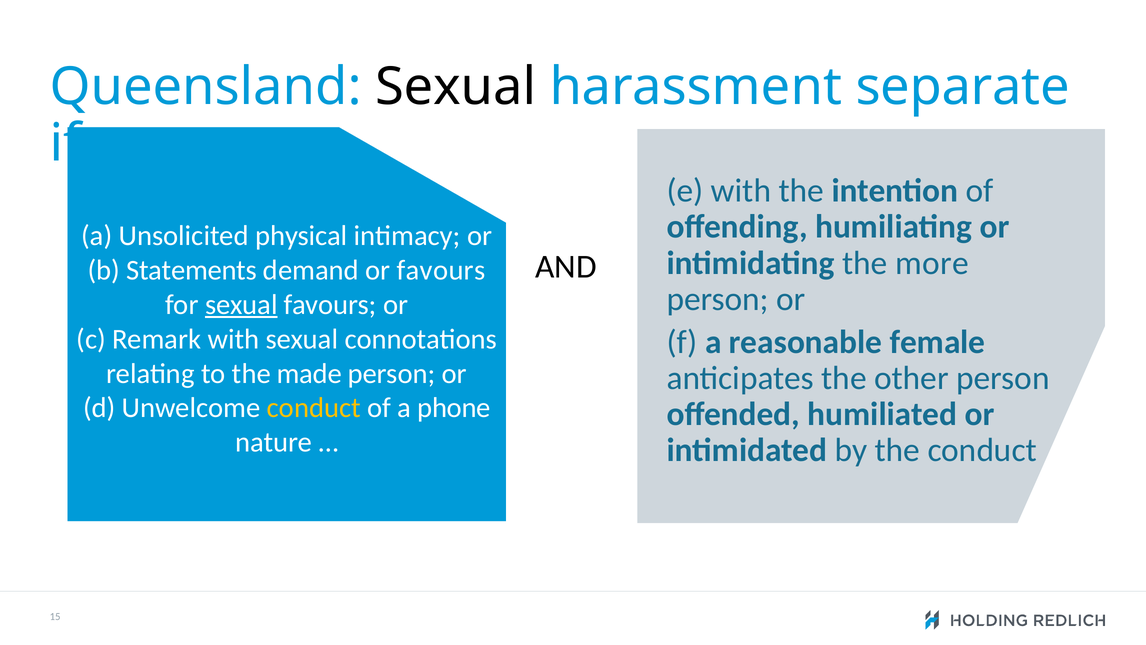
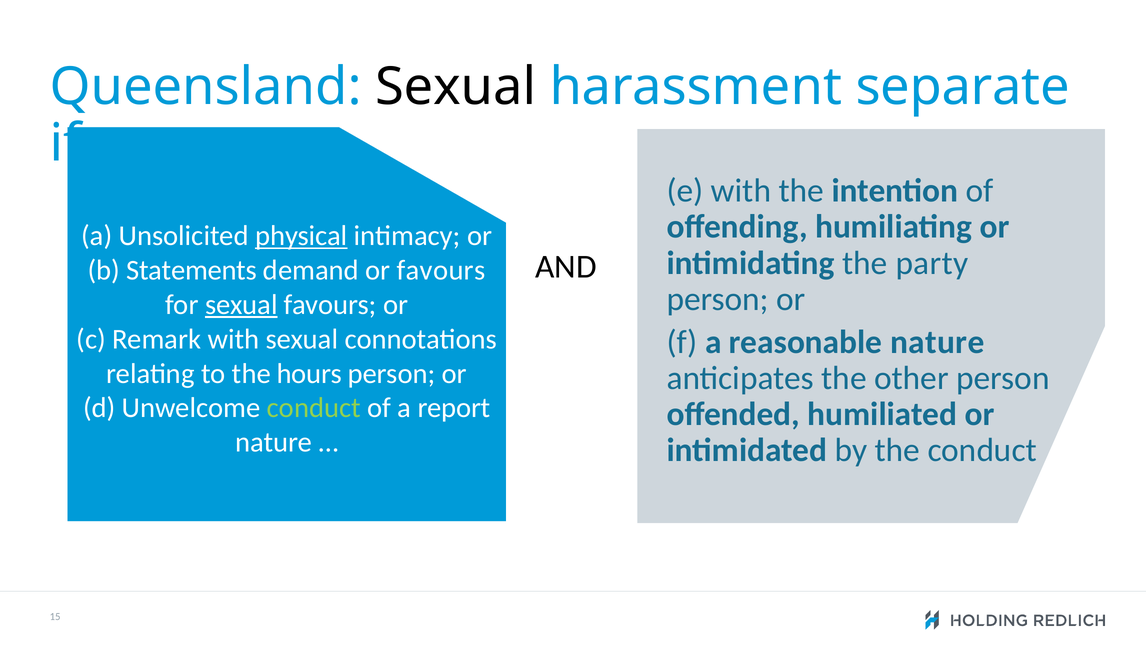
physical underline: none -> present (301, 236)
more: more -> party (932, 263)
reasonable female: female -> nature (937, 342)
made: made -> hours (309, 373)
conduct colour: yellow -> light green (314, 408)
phone: phone -> report (454, 408)
